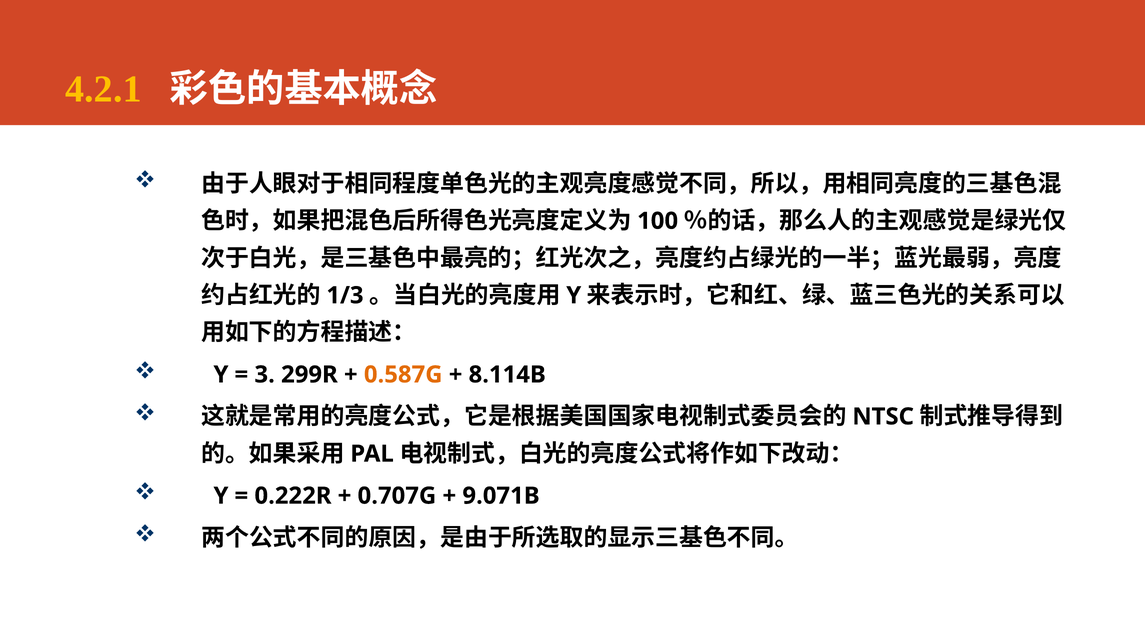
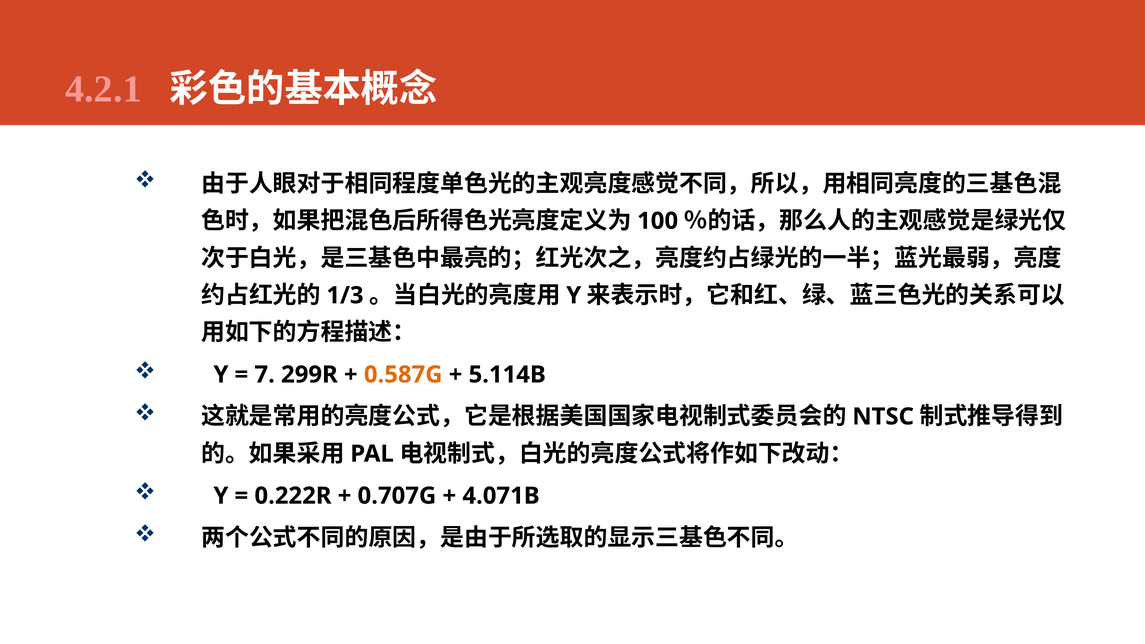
4.2.1 colour: yellow -> pink (104, 89)
3: 3 -> 7 (265, 375)
8.114B: 8.114B -> 5.114B (507, 375)
9.071B: 9.071B -> 4.071B (501, 496)
